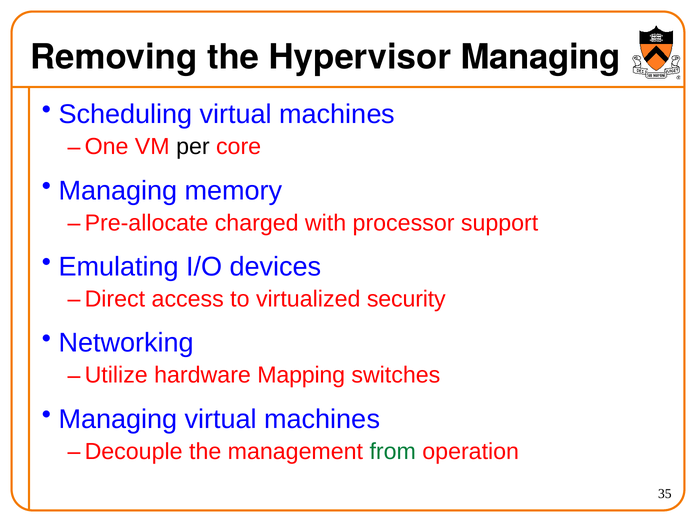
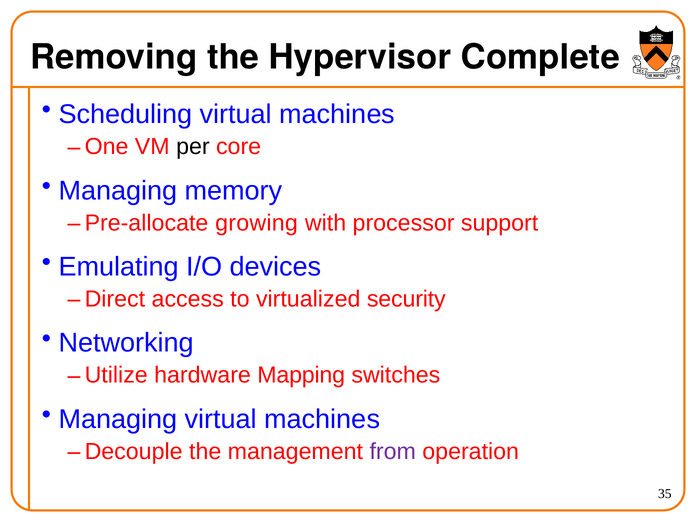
Hypervisor Managing: Managing -> Complete (540, 58)
charged: charged -> growing (257, 223)
from colour: green -> purple (393, 451)
